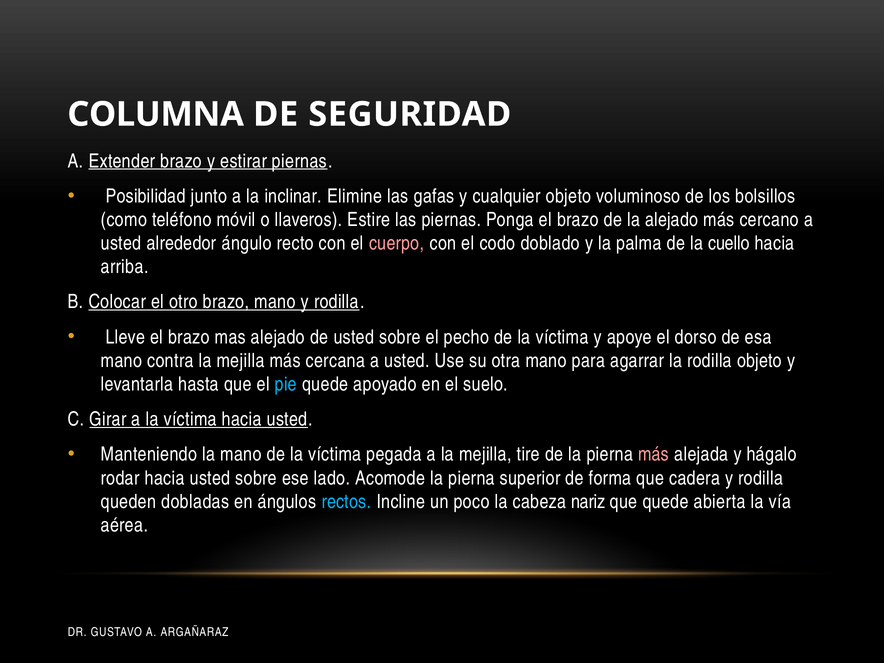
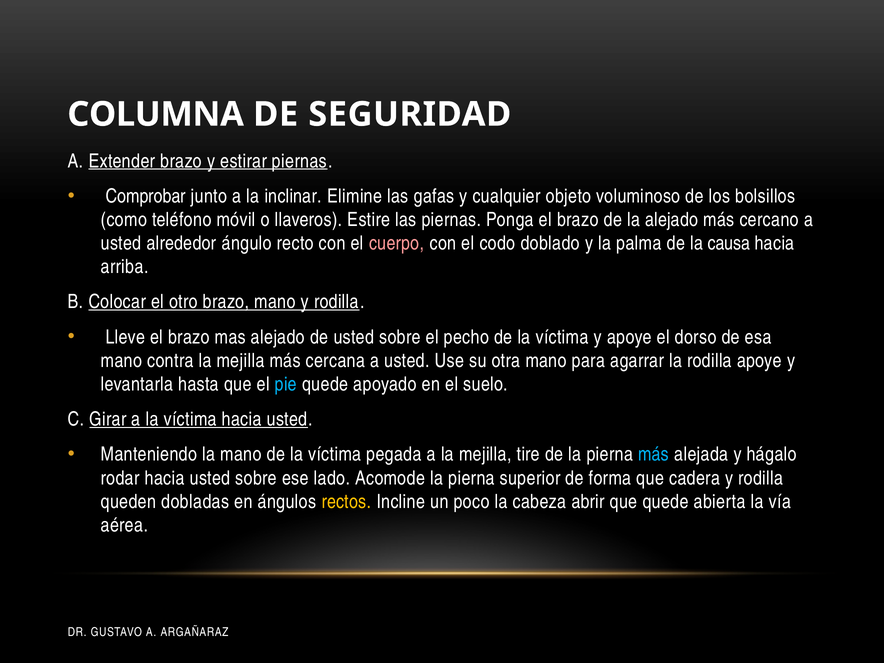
Posibilidad: Posibilidad -> Comprobar (146, 196)
cuello: cuello -> causa (729, 243)
rodilla objeto: objeto -> apoye (759, 361)
más colour: pink -> light blue (654, 454)
rectos colour: light blue -> yellow (346, 502)
nariz: nariz -> abrir (588, 502)
